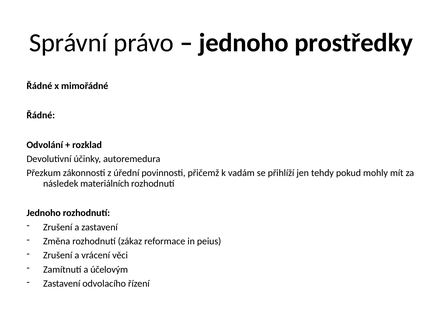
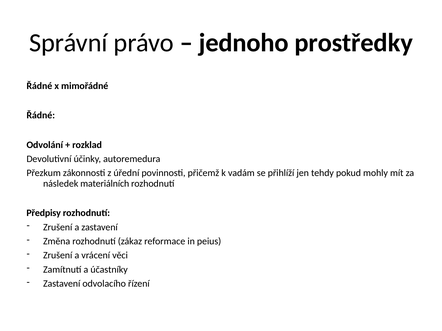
Jednoho: Jednoho -> Předpisy (44, 213)
účelovým: účelovým -> účastníky (109, 270)
